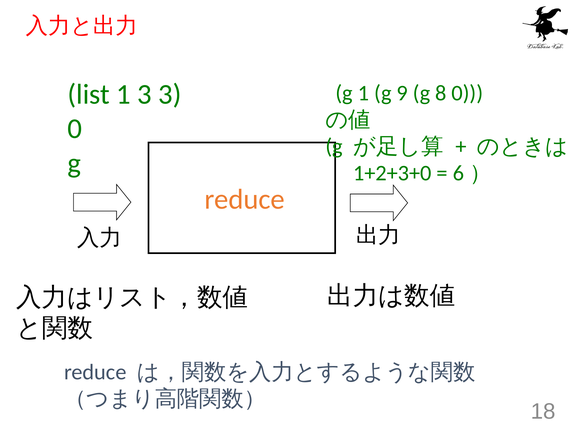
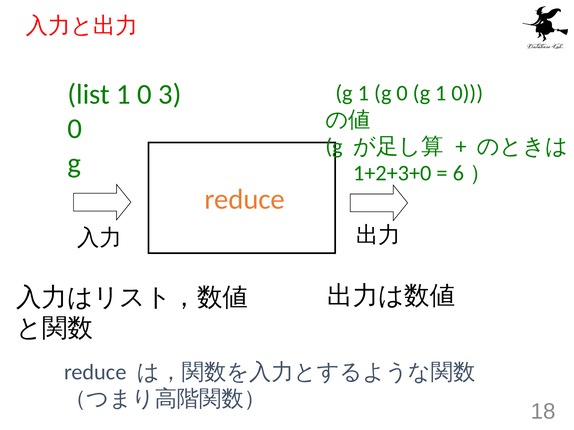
list 1 3: 3 -> 0 (144, 95)
g 9: 9 -> 0 (402, 93)
8: 8 -> 1 (441, 93)
